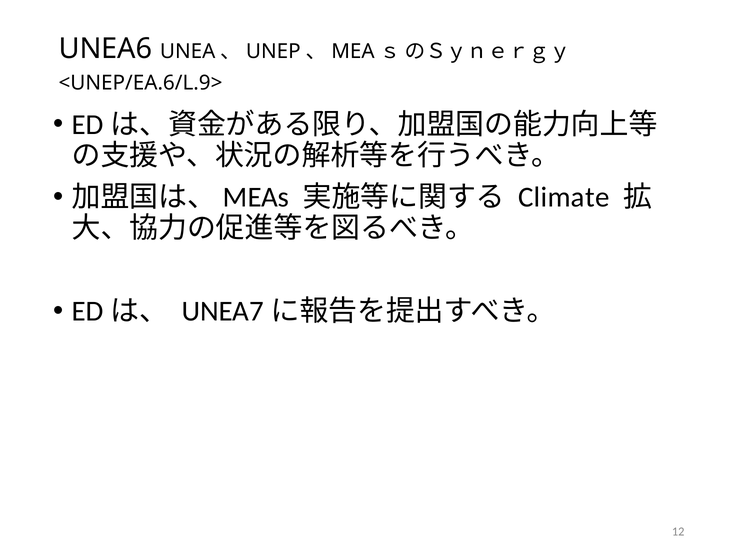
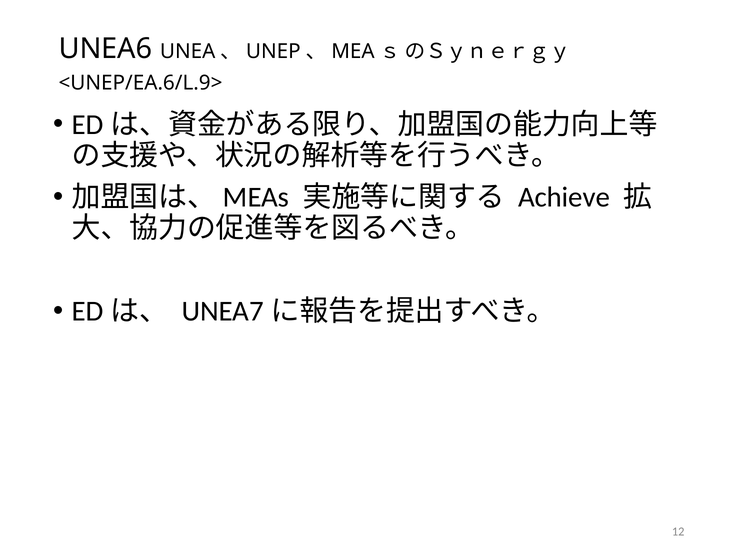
Climate: Climate -> Achieve (564, 197)
